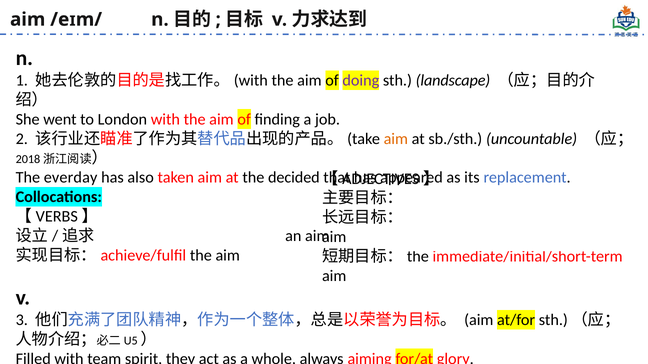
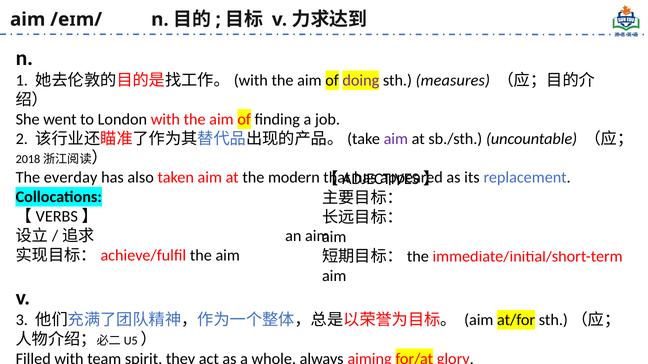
landscape: landscape -> measures (453, 81)
aim colour: orange -> purple (396, 139)
decided: decided -> modern (294, 178)
